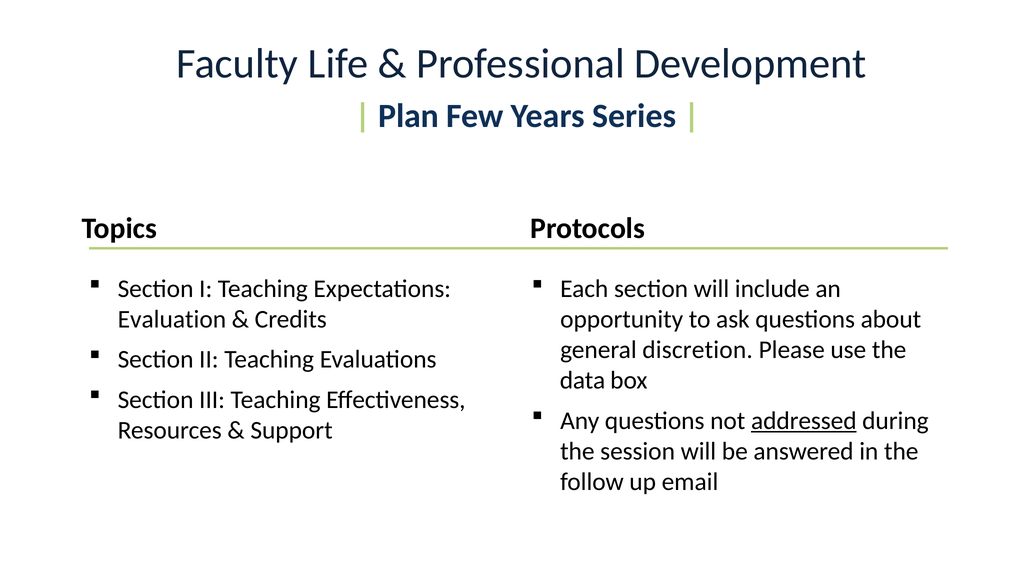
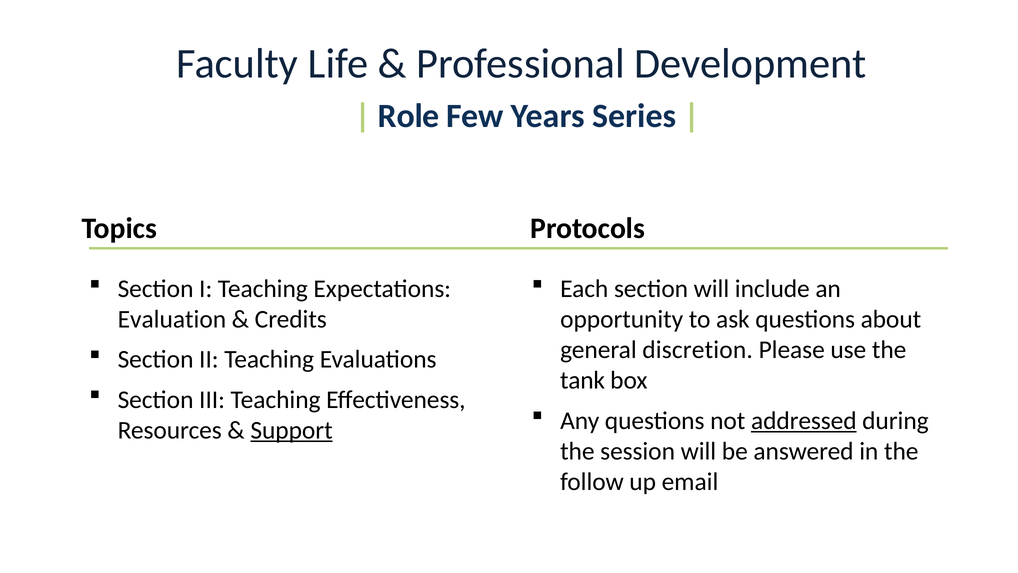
Plan: Plan -> Role (409, 116)
data: data -> tank (583, 380)
Support underline: none -> present (292, 430)
